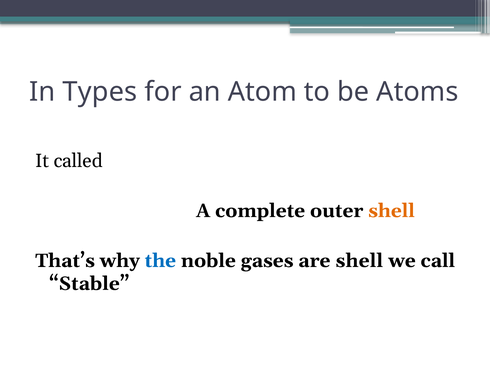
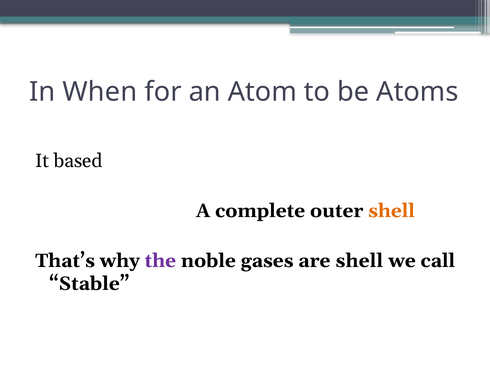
Types: Types -> When (100, 92)
called: called -> based (78, 161)
the colour: blue -> purple (160, 260)
